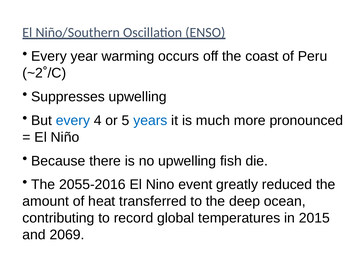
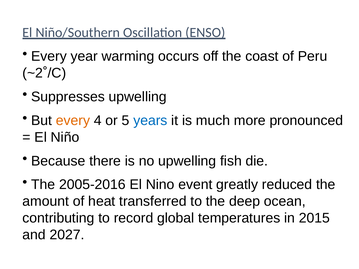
every colour: blue -> orange (73, 121)
2055-2016: 2055-2016 -> 2005-2016 (92, 185)
2069: 2069 -> 2027 (67, 235)
